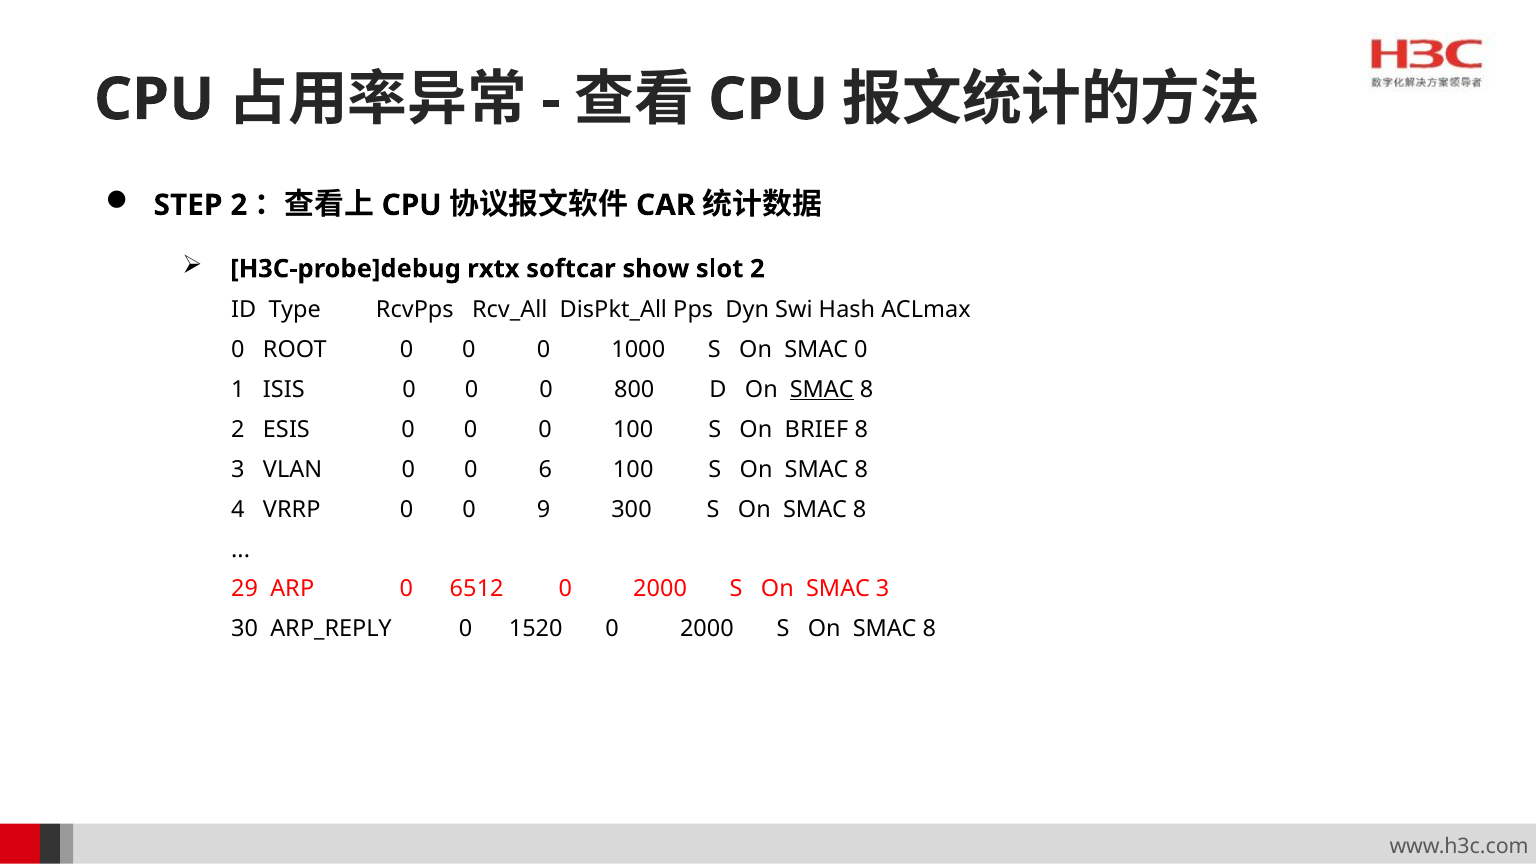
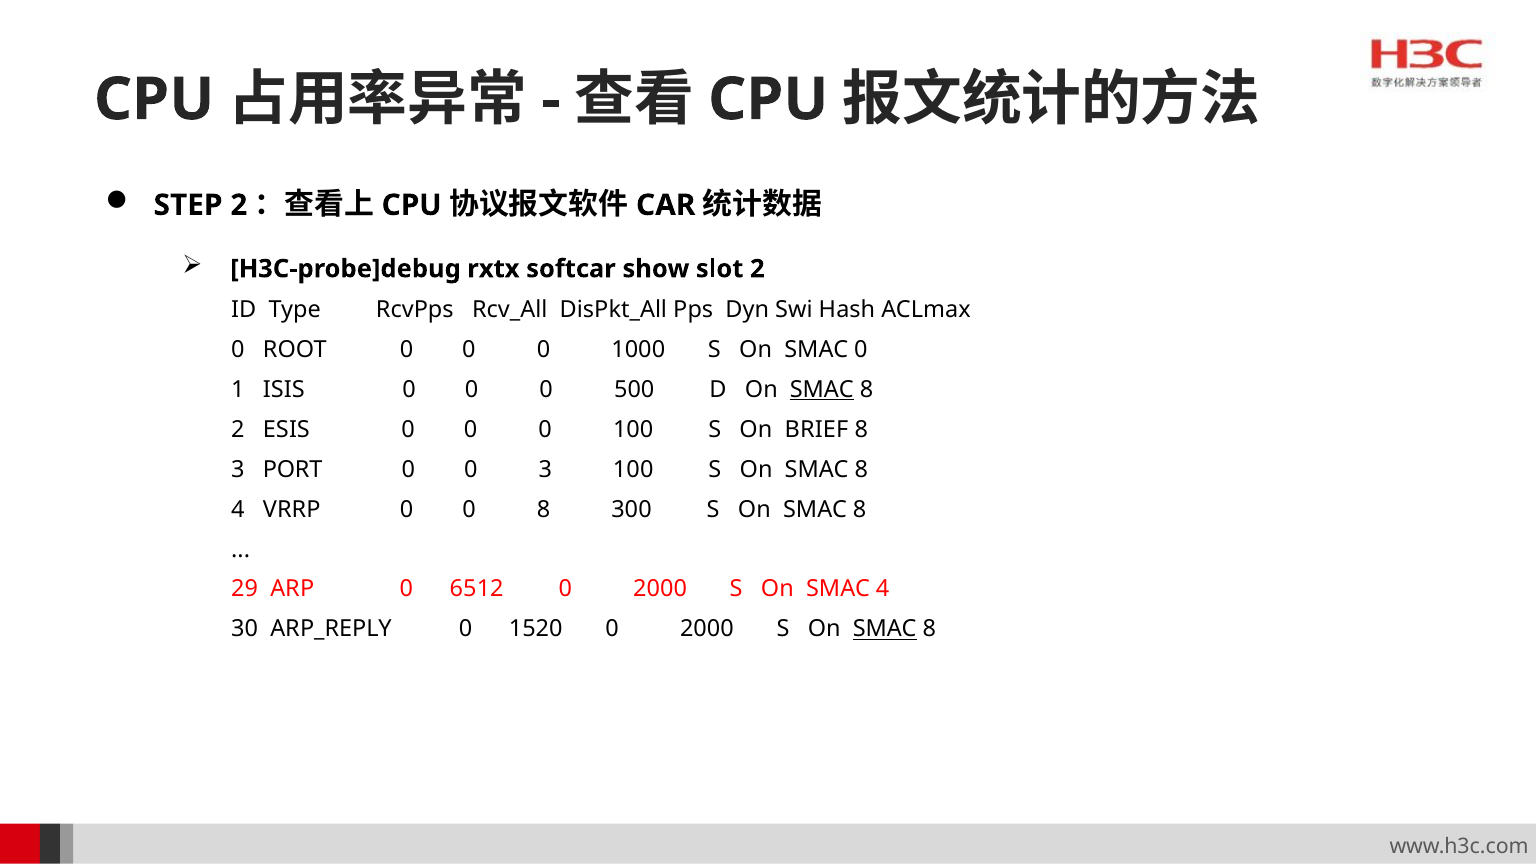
800: 800 -> 500 (634, 390)
VLAN: VLAN -> PORT (293, 470)
0 6: 6 -> 3 (545, 470)
0 9: 9 -> 8 (544, 509)
SMAC 3: 3 -> 4 (883, 589)
SMAC underline: none -> present (885, 629)
